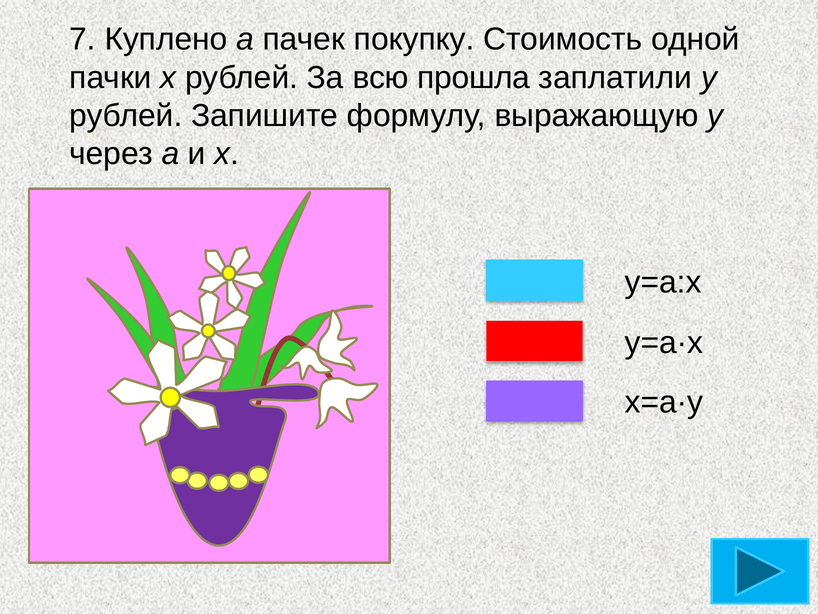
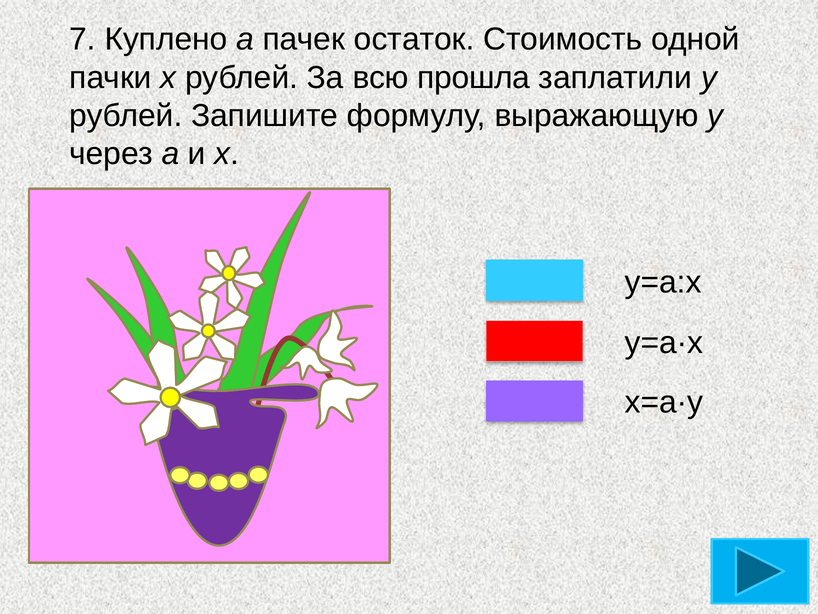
покупку: покупку -> остаток (414, 39)
